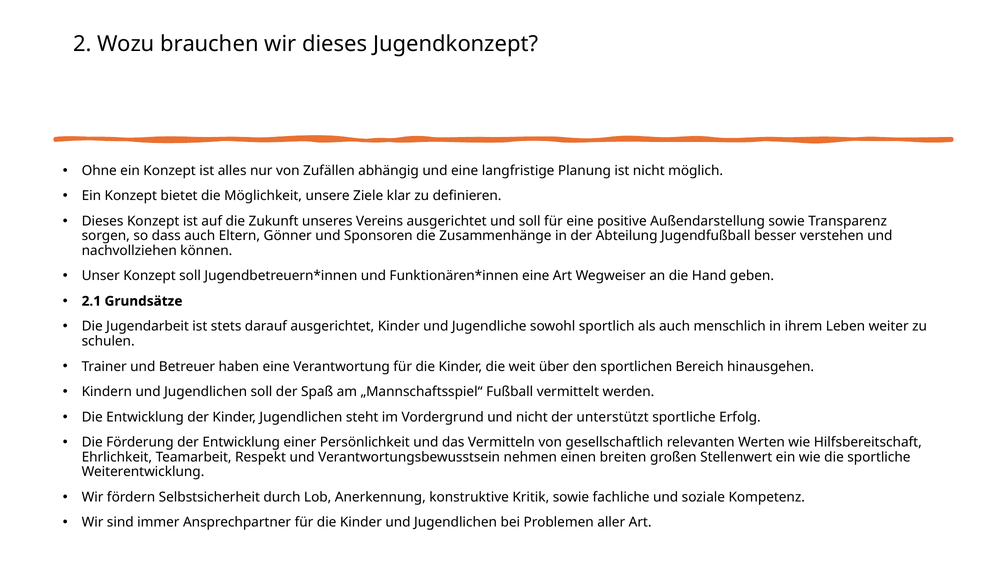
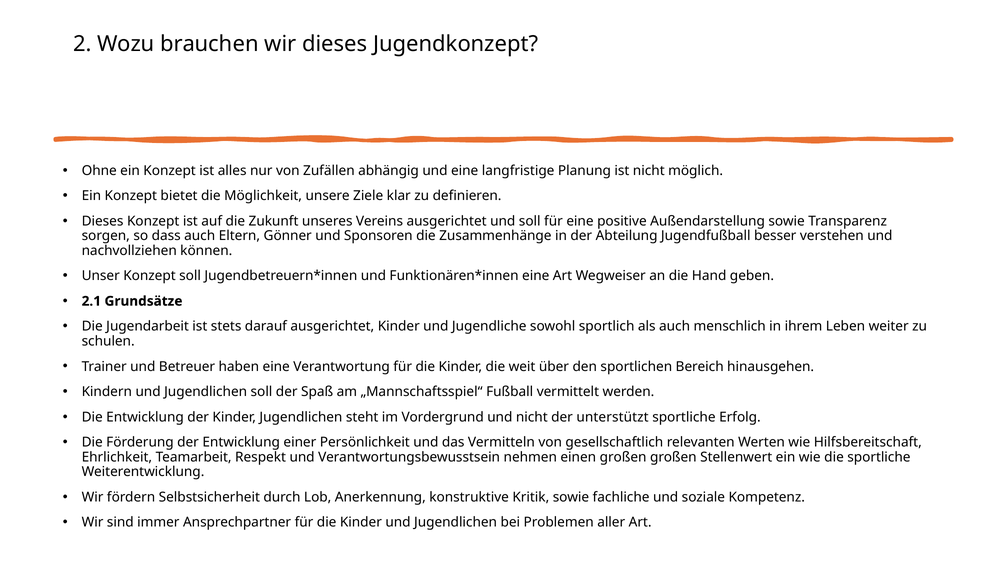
einen breiten: breiten -> großen (623, 457)
